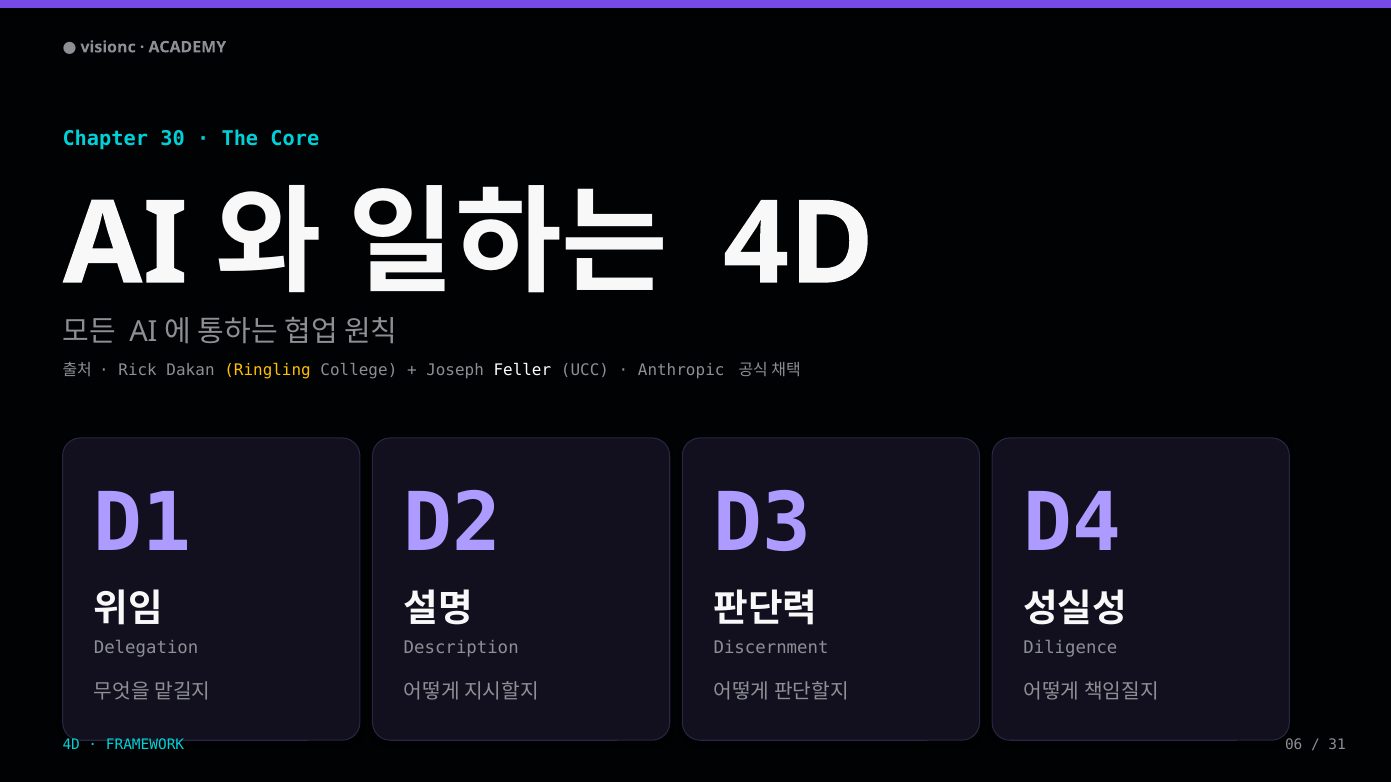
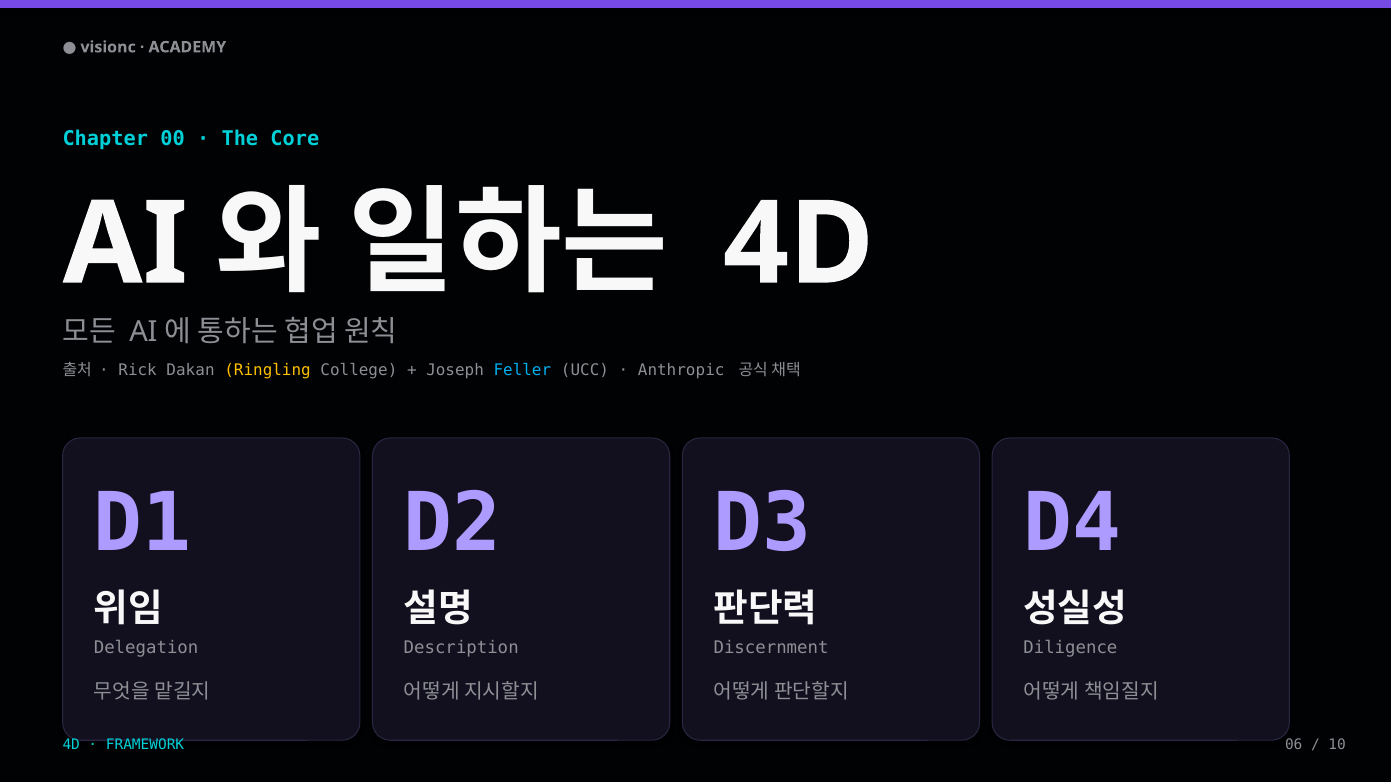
30: 30 -> 00 (173, 139)
Feller colour: white -> light blue (522, 371)
31: 31 -> 10 (1337, 745)
